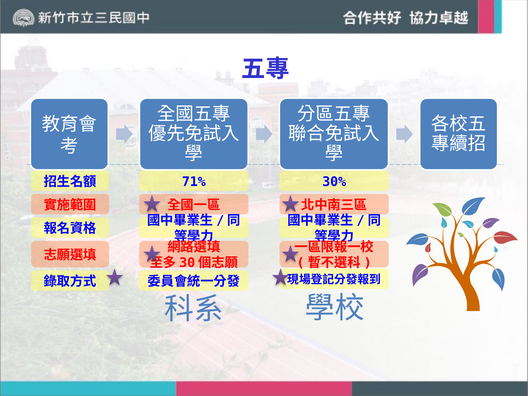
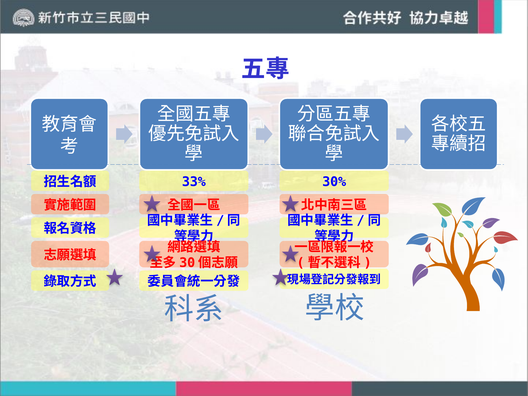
71%: 71% -> 33% (194, 182)
